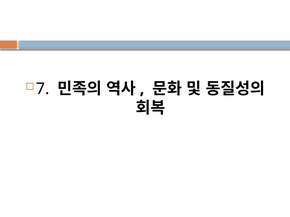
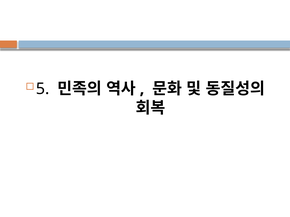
7: 7 -> 5 (43, 89)
